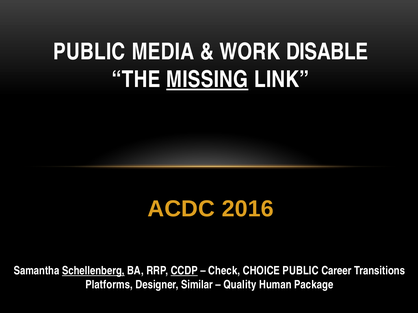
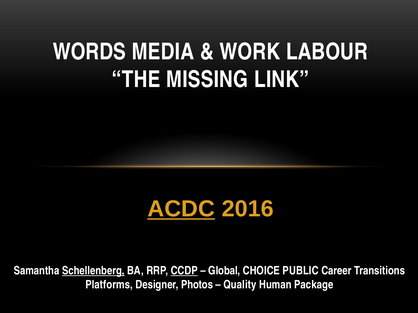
PUBLIC: PUBLIC -> WORDS (89, 52)
DISABLE: DISABLE -> LABOUR (327, 52)
MISSING underline: present -> none (207, 80)
ACDC underline: none -> present (181, 209)
Check: Check -> Global (224, 271)
Similar: Similar -> Photos (197, 285)
